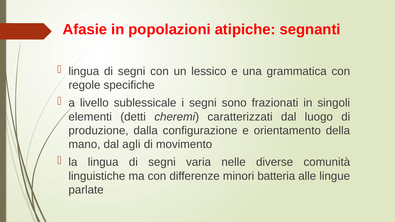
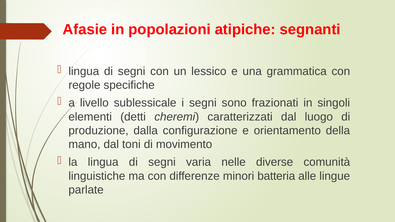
agli: agli -> toni (131, 144)
